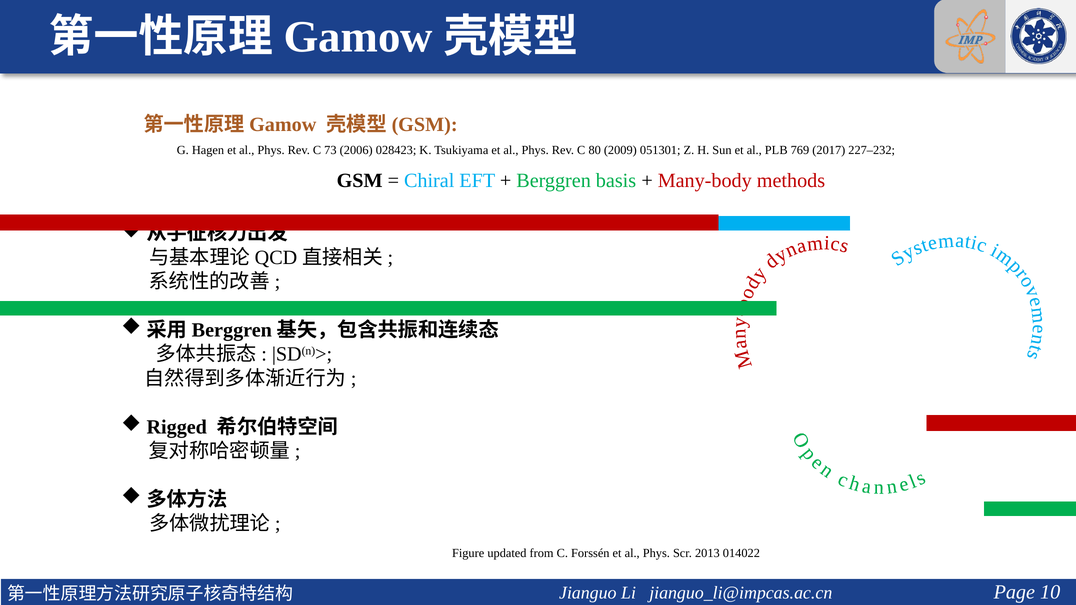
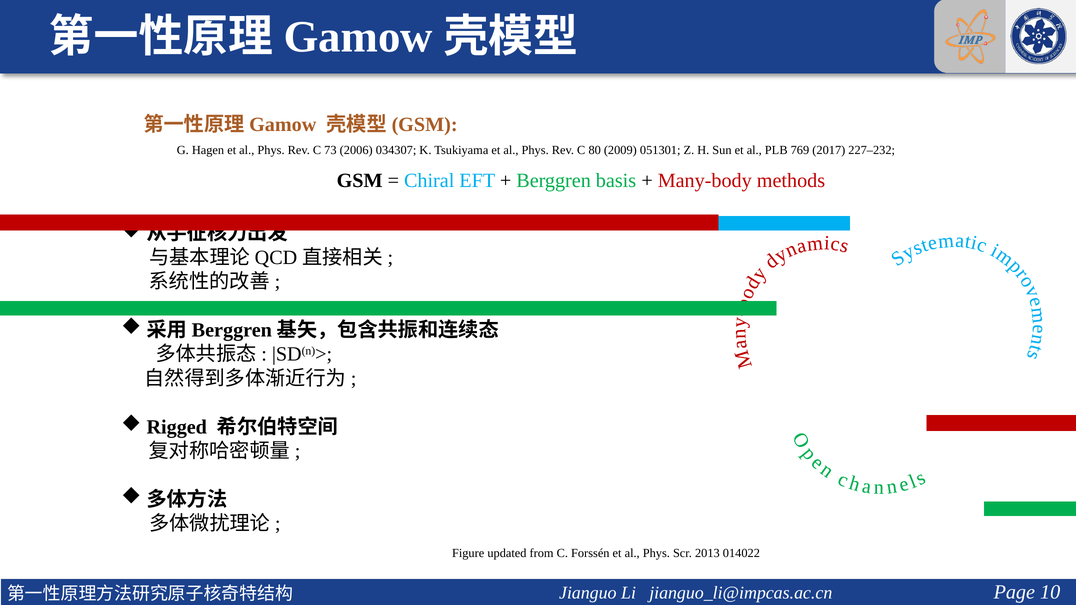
028423: 028423 -> 034307 (396, 150)
